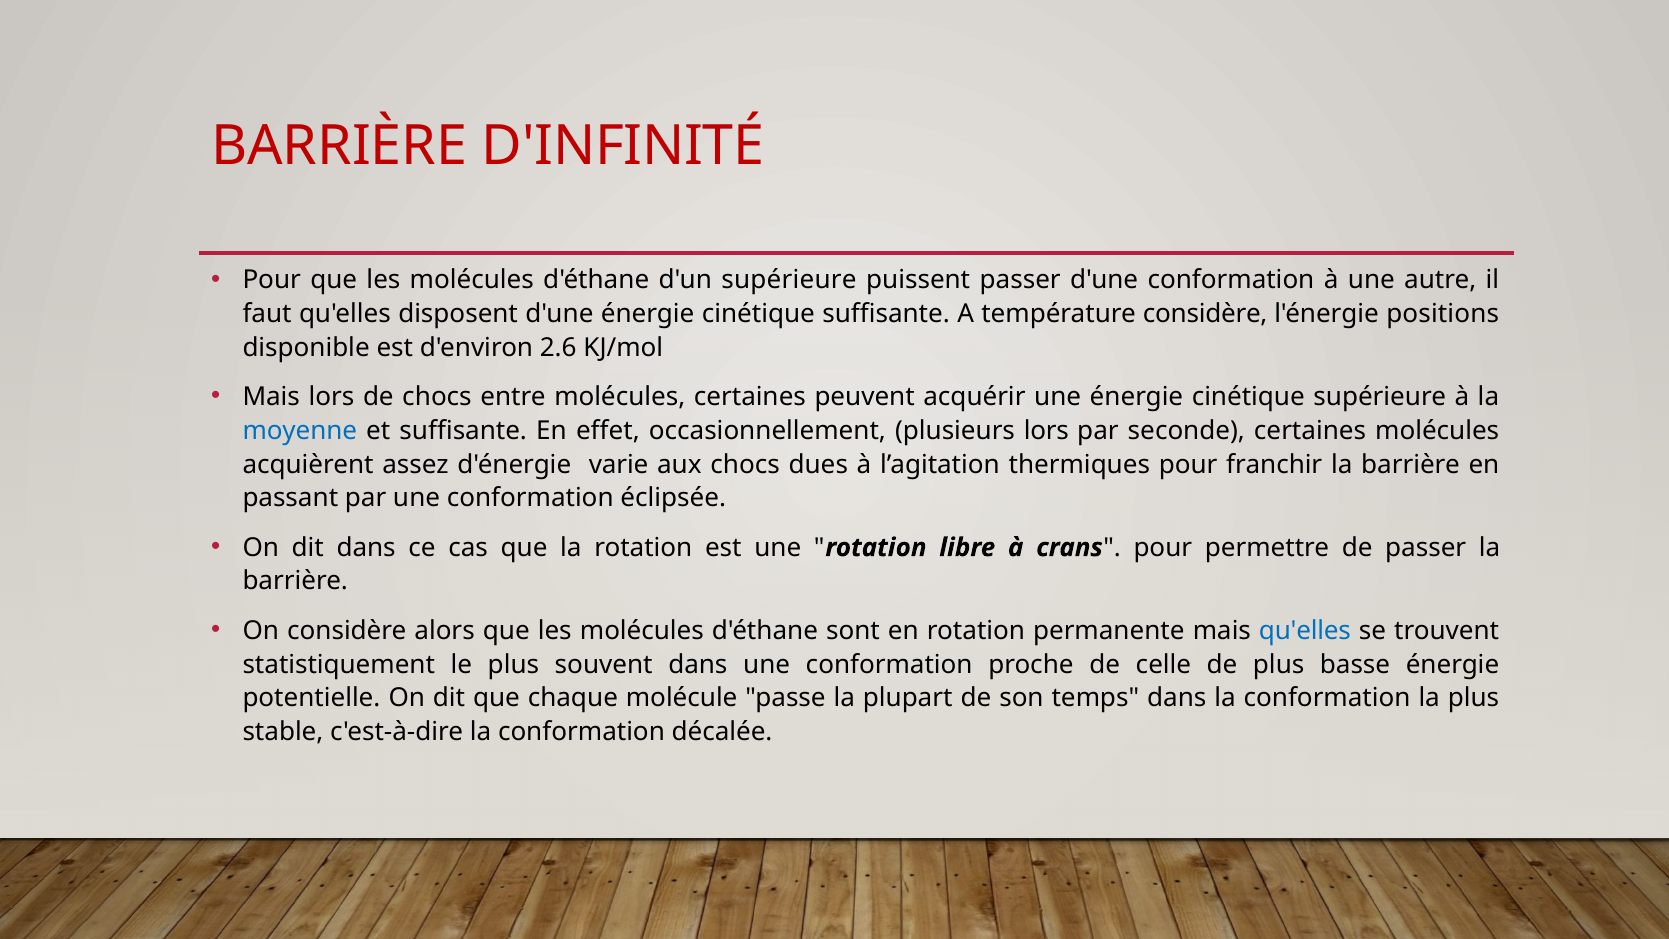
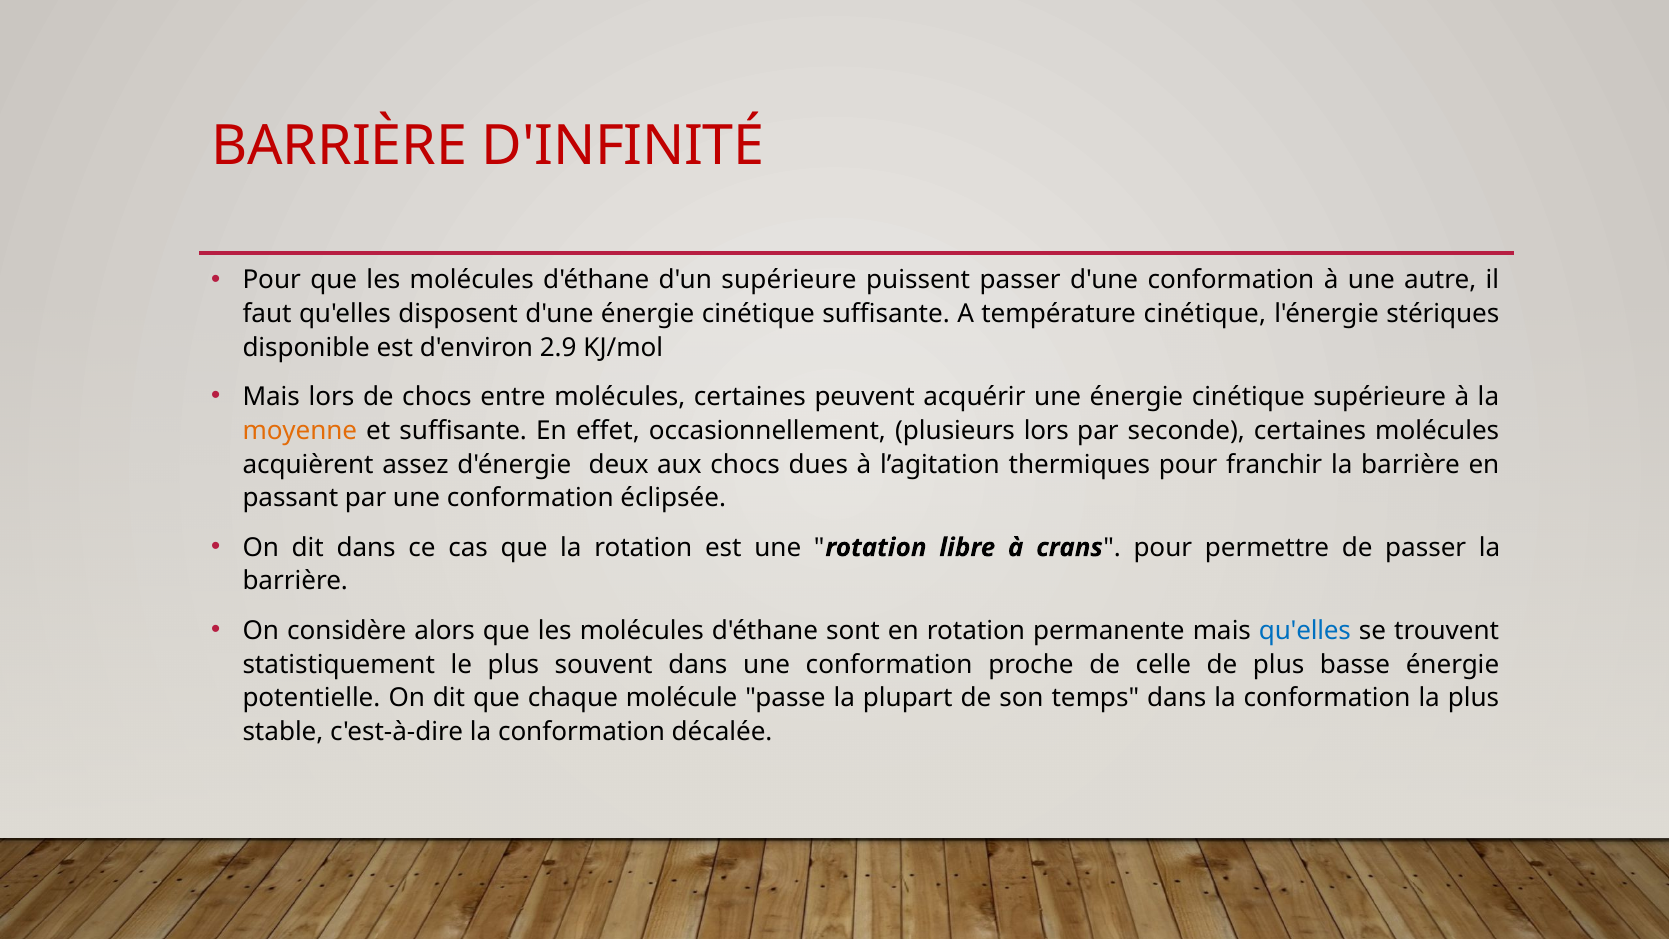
température considère: considère -> cinétique (1205, 314)
positions: positions -> stériques (1443, 314)
2.6: 2.6 -> 2.9 (558, 348)
moyenne colour: blue -> orange (300, 431)
varie: varie -> deux (619, 464)
